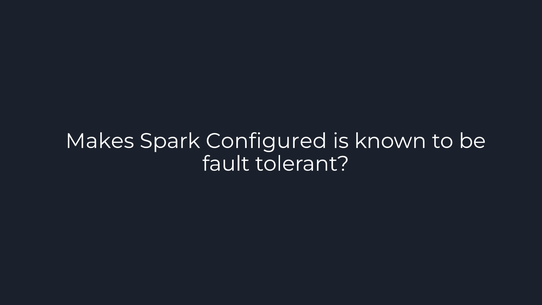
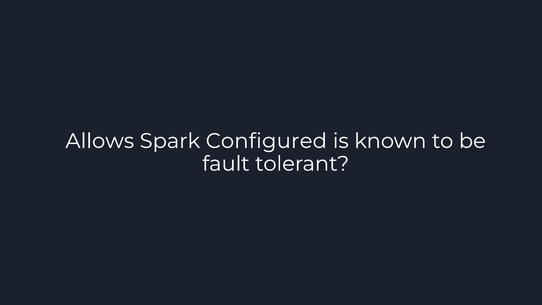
Makes: Makes -> Allows (100, 141)
